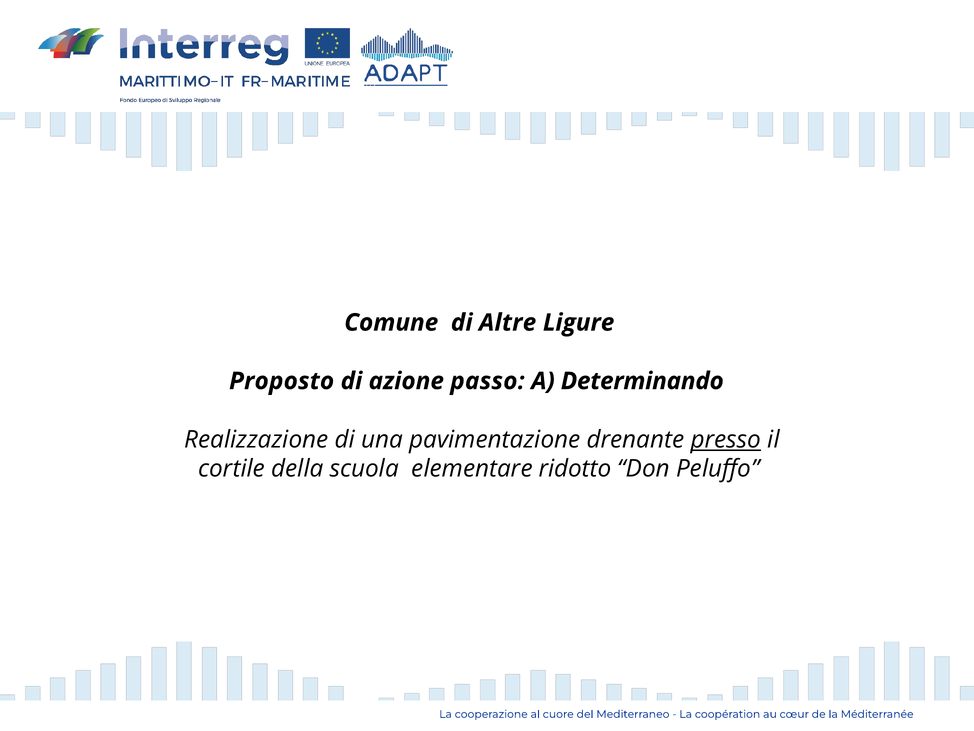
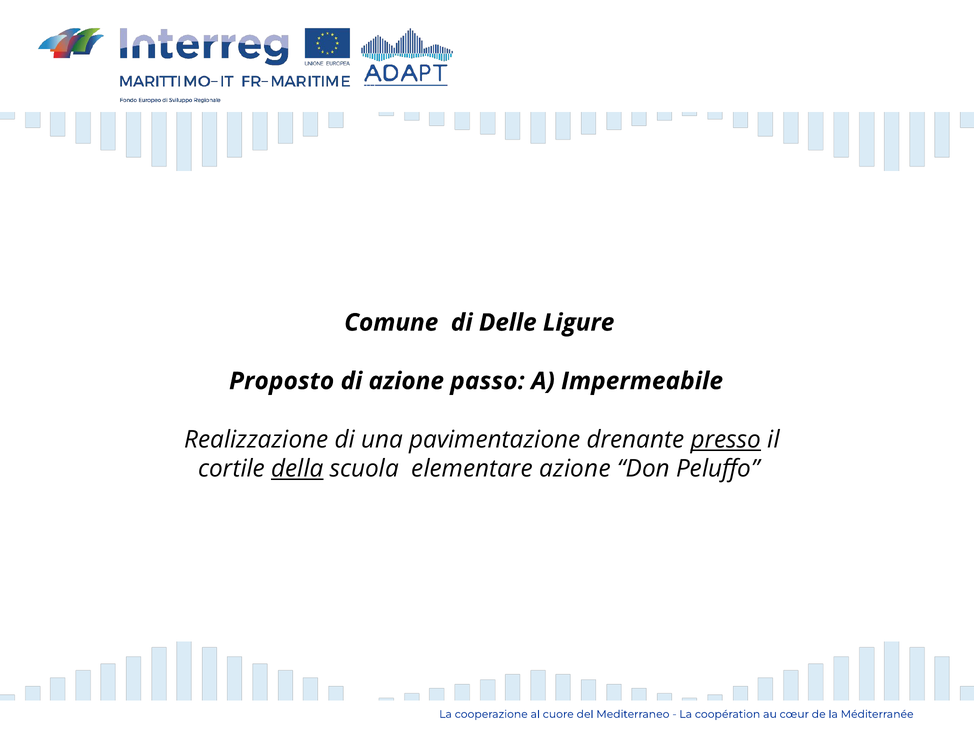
Altre: Altre -> Delle (508, 322)
Determinando: Determinando -> Impermeabile (642, 381)
della underline: none -> present (297, 468)
elementare ridotto: ridotto -> azione (575, 468)
